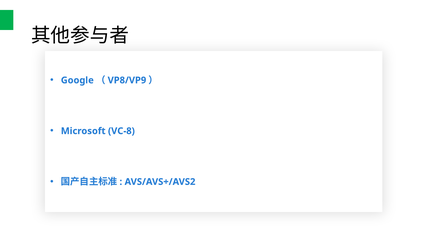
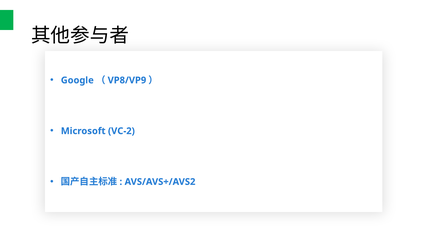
VC-8: VC-8 -> VC-2 (121, 131)
